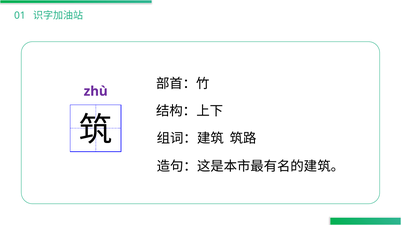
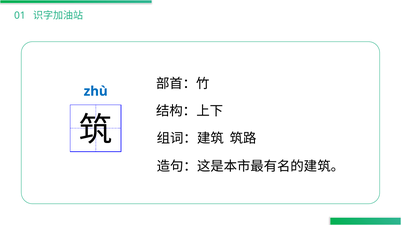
zhù colour: purple -> blue (96, 92)
